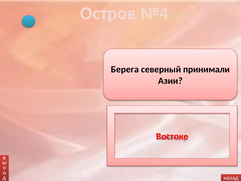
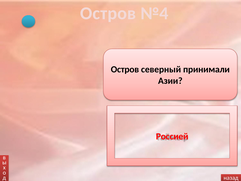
Берега: Берега -> Остров (125, 69)
Востоке: Востоке -> Россией (172, 136)
